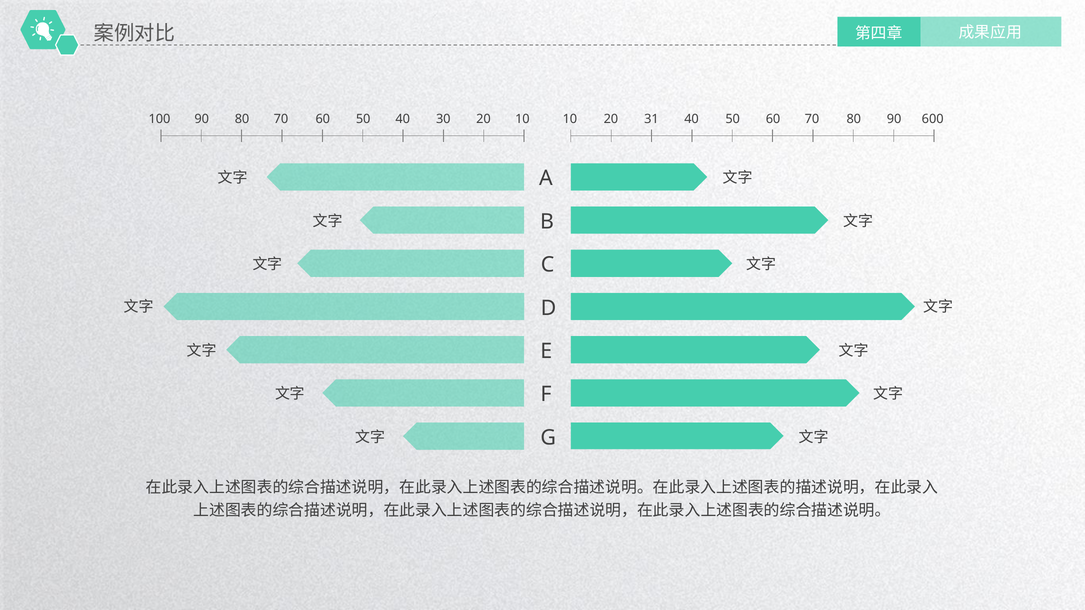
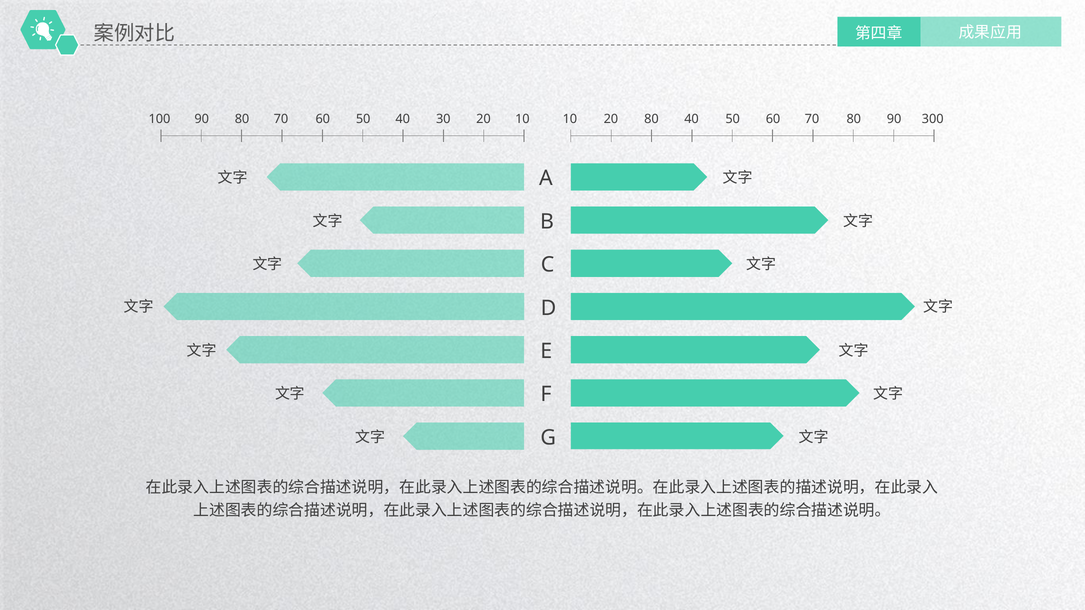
20 31: 31 -> 80 (651, 119)
600: 600 -> 300 (933, 119)
